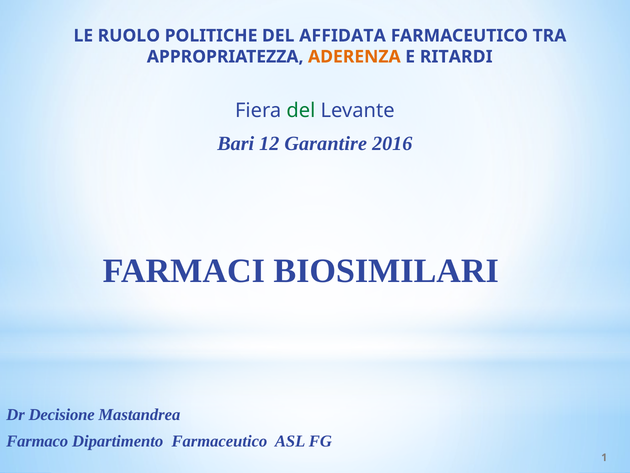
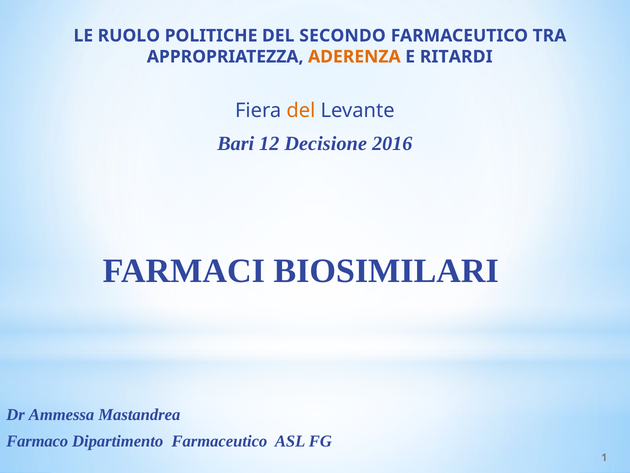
AFFIDATA: AFFIDATA -> SECONDO (342, 36)
del colour: green -> orange (301, 110)
Garantire: Garantire -> Decisione (326, 143)
Decisione: Decisione -> Ammessa (62, 414)
